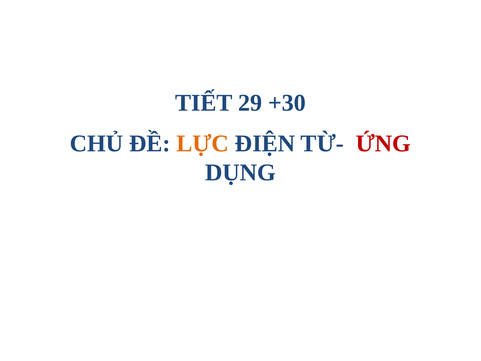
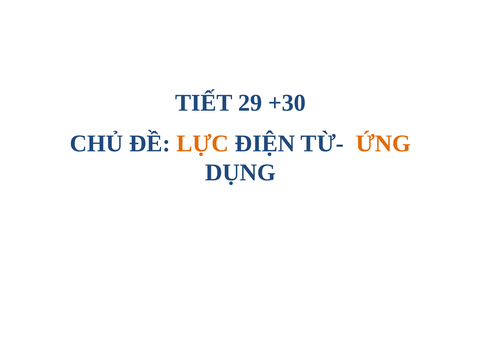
ỨNG colour: red -> orange (383, 144)
